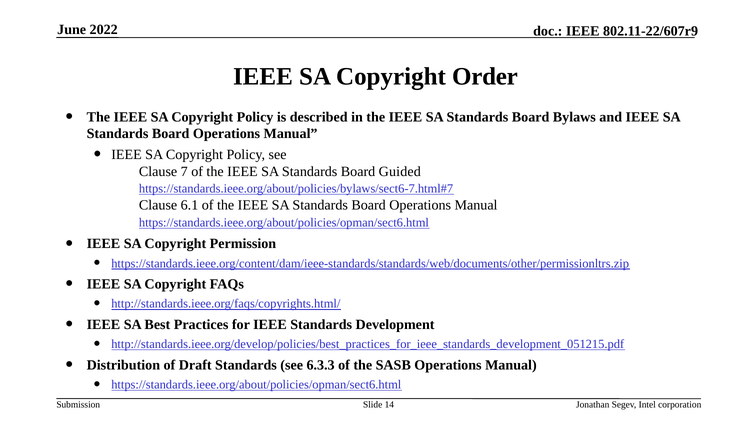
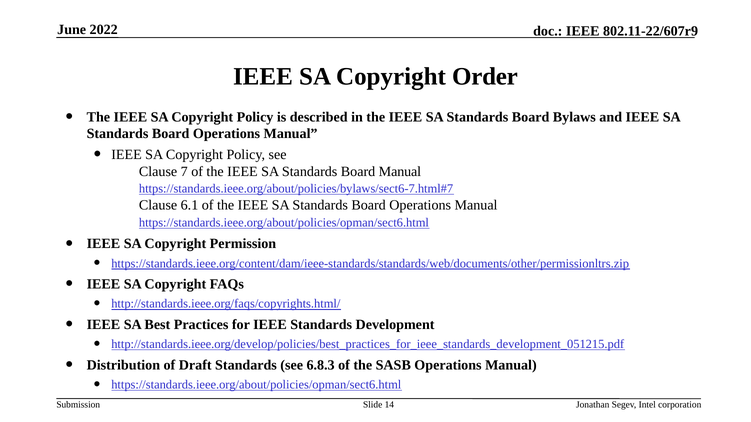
Board Guided: Guided -> Manual (400, 172)
6.3.3: 6.3.3 -> 6.8.3 (321, 365)
